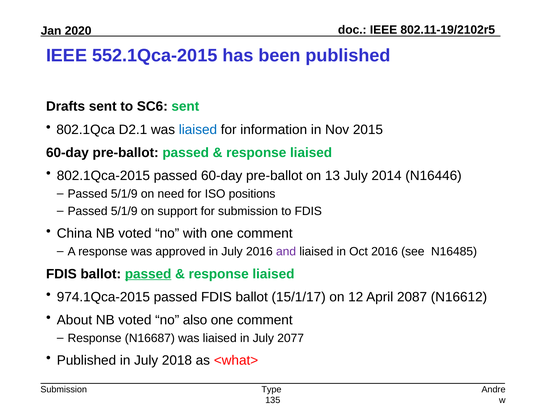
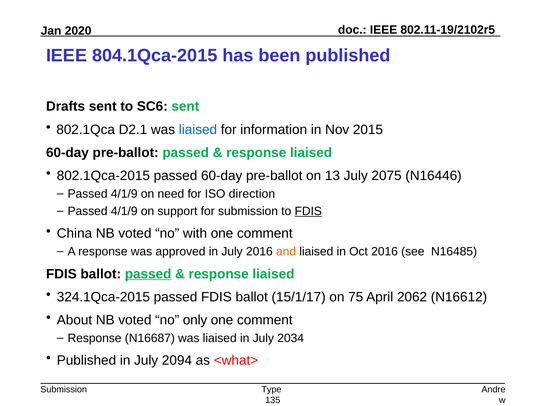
552.1Qca-2015: 552.1Qca-2015 -> 804.1Qca-2015 (155, 55)
2014: 2014 -> 2075 (387, 175)
5/1/9: 5/1/9 -> 4/1/9 (124, 194)
positions: positions -> direction (252, 194)
5/1/9: 5/1/9 -> 4/1/9 (124, 211)
FDIS underline: none -> present (308, 211)
and colour: purple -> orange (286, 252)
974.1Qca-2015: 974.1Qca-2015 -> 324.1Qca-2015 (103, 297)
12: 12 -> 75 (356, 297)
2087: 2087 -> 2062 (412, 297)
also: also -> only (195, 320)
2077: 2077 -> 2034 (291, 338)
2018: 2018 -> 2094 (177, 360)
